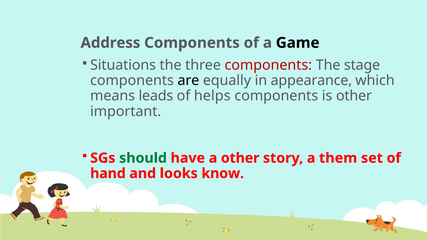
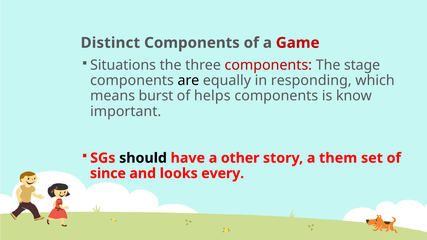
Address: Address -> Distinct (110, 43)
Game colour: black -> red (298, 43)
appearance: appearance -> responding (311, 81)
leads: leads -> burst (156, 96)
is other: other -> know (354, 96)
should colour: green -> black (143, 158)
hand: hand -> since (108, 174)
know: know -> every (223, 174)
